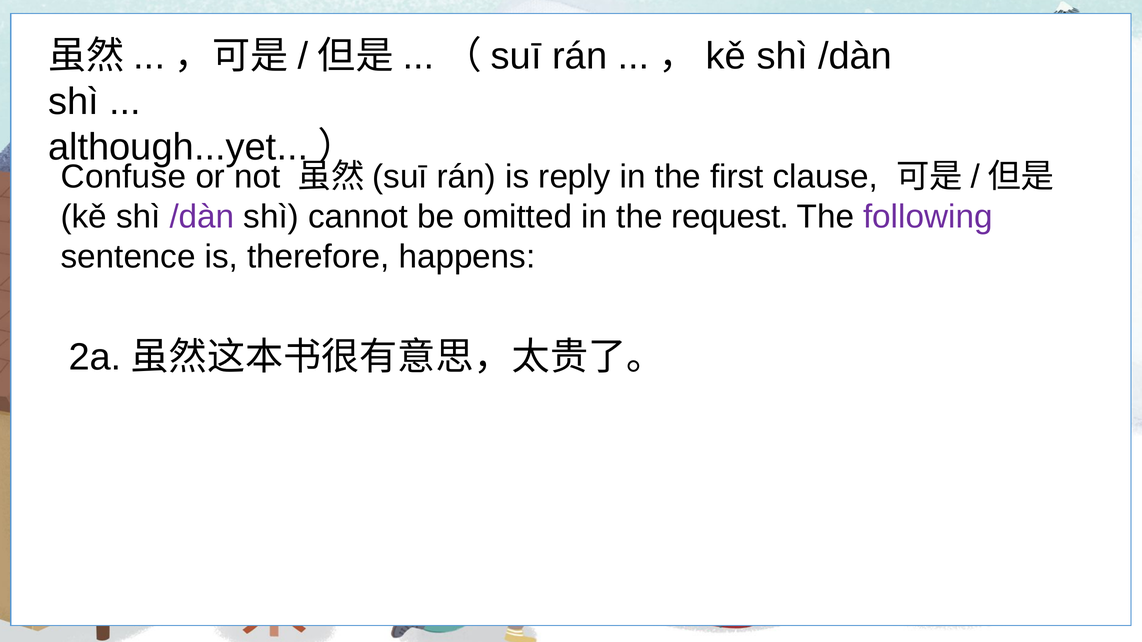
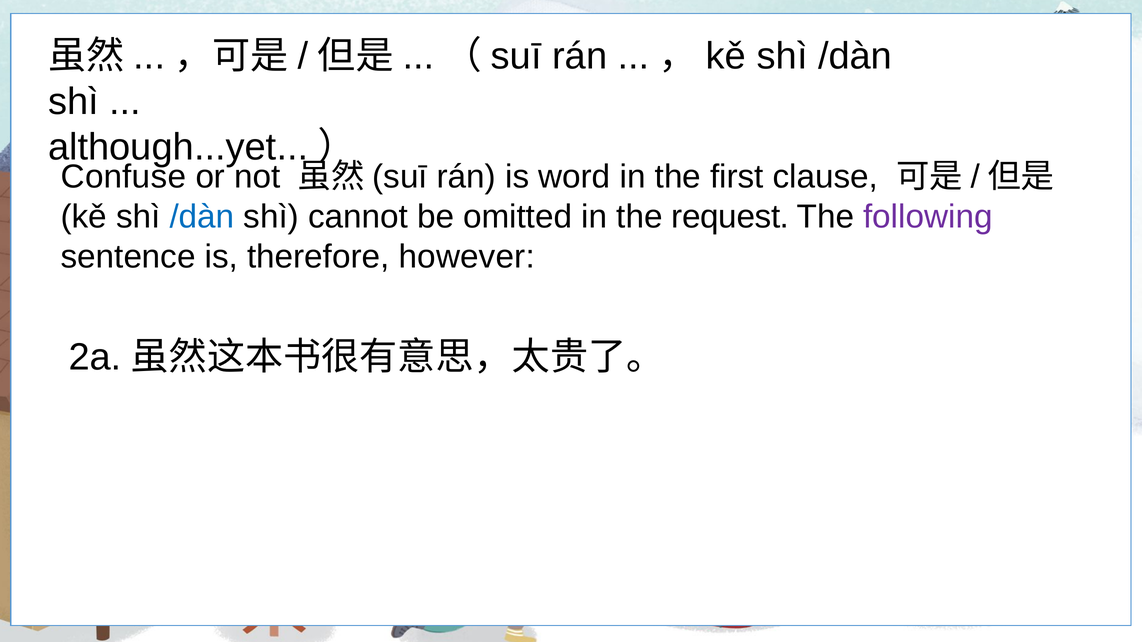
reply: reply -> word (574, 177)
/dàn colour: purple -> blue (202, 217)
happens: happens -> however (467, 257)
